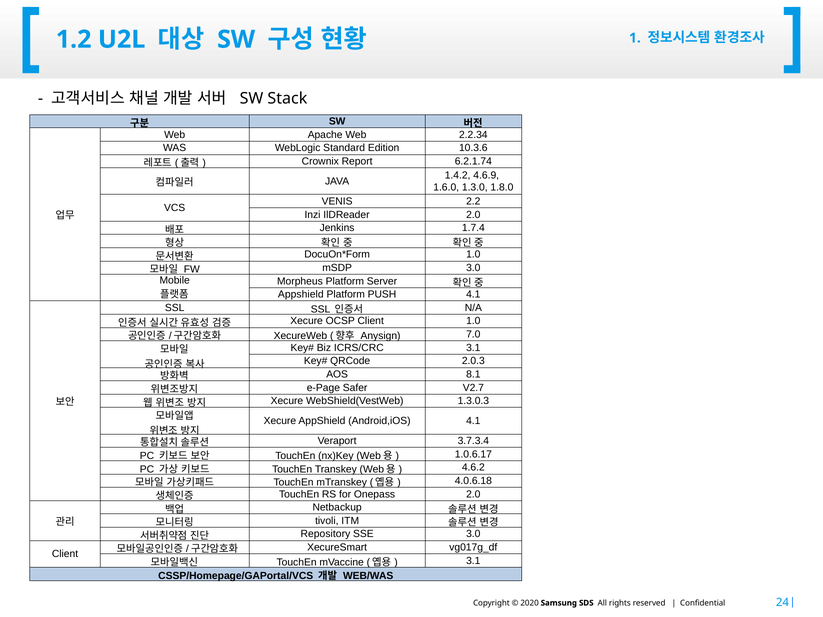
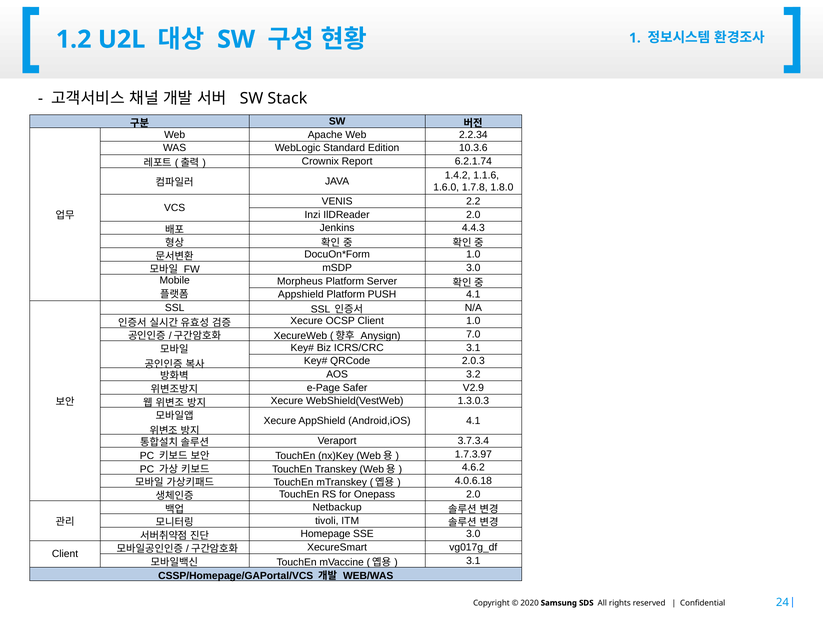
4.6.9: 4.6.9 -> 1.1.6 (486, 176)
1.3.0: 1.3.0 -> 1.7.8 (475, 187)
1.7.4: 1.7.4 -> 4.4.3 (473, 228)
8.1: 8.1 -> 3.2 (473, 374)
V2.7: V2.7 -> V2.9 (473, 388)
1.0.6.17: 1.0.6.17 -> 1.7.3.97 (473, 454)
Repository: Repository -> Homepage (325, 534)
